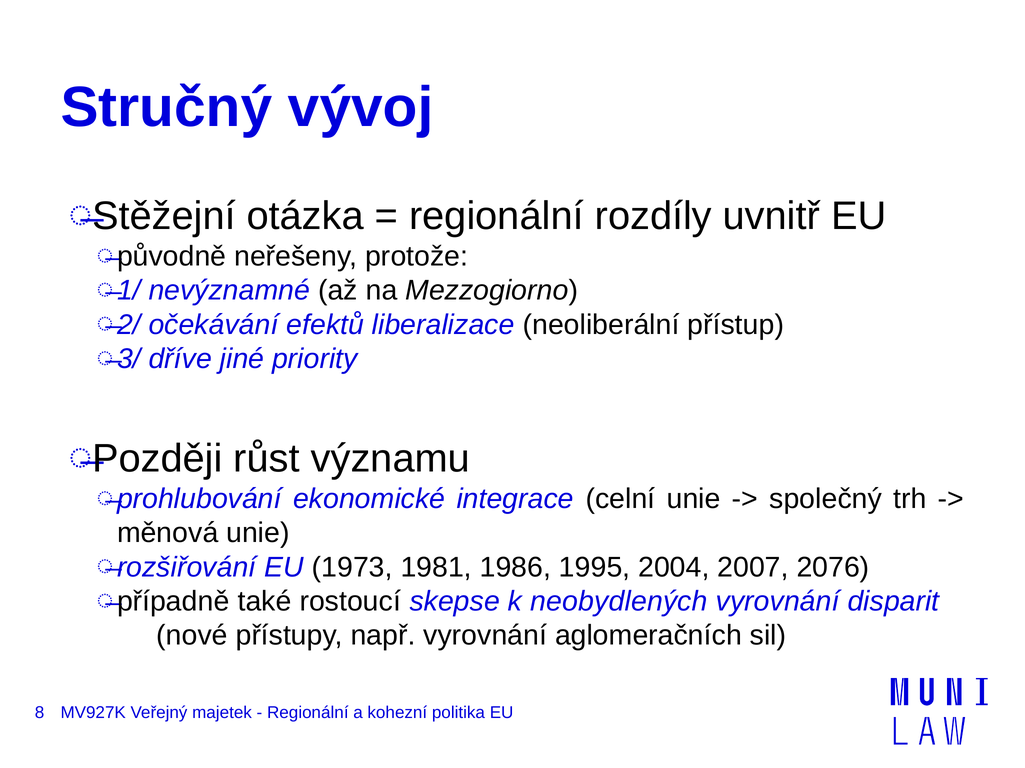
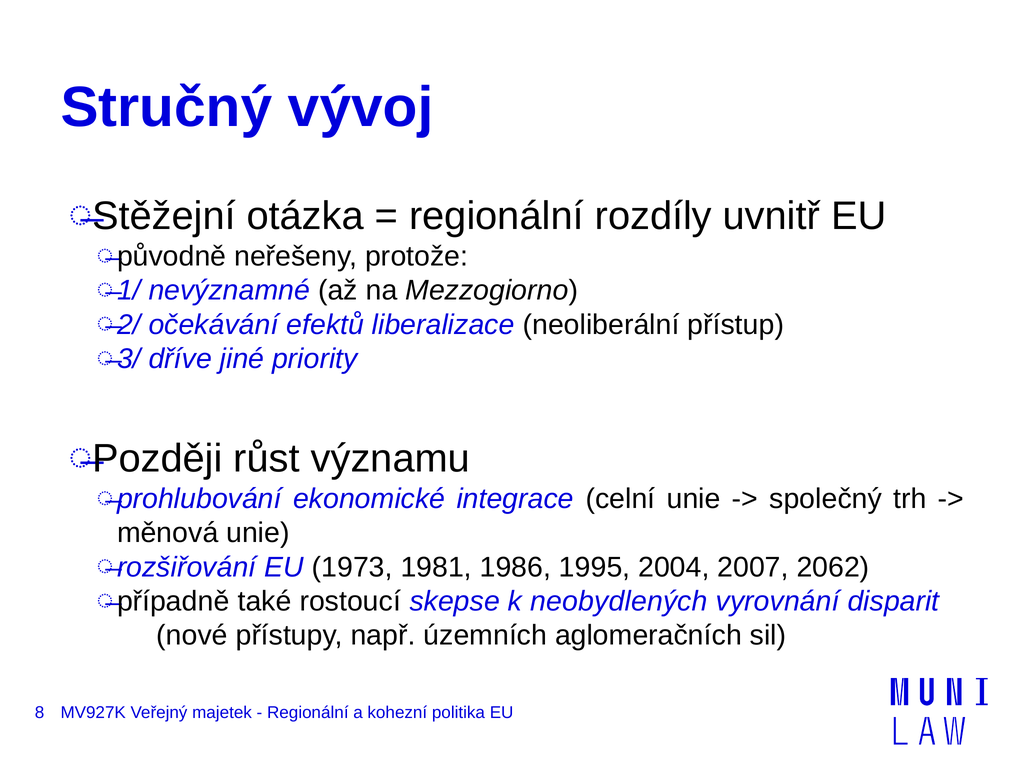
2076: 2076 -> 2062 (833, 568)
např vyrovnání: vyrovnání -> územních (485, 636)
